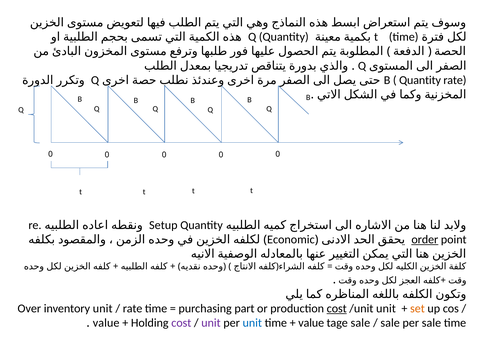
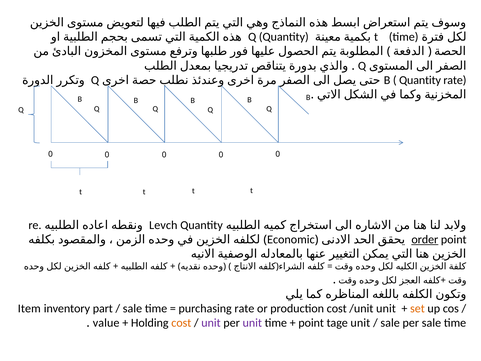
Setup: Setup -> Levch (163, 225)
Over: Over -> Item (29, 308)
inventory unit: unit -> part (103, 308)
rate: rate -> sale (132, 308)
purchasing part: part -> rate (244, 308)
cost underline: present -> none (337, 308)
cost colour: purple -> orange (181, 323)
unit colour: blue -> purple (252, 323)
value: value -> point (311, 323)
tage sale: sale -> unit (360, 323)
